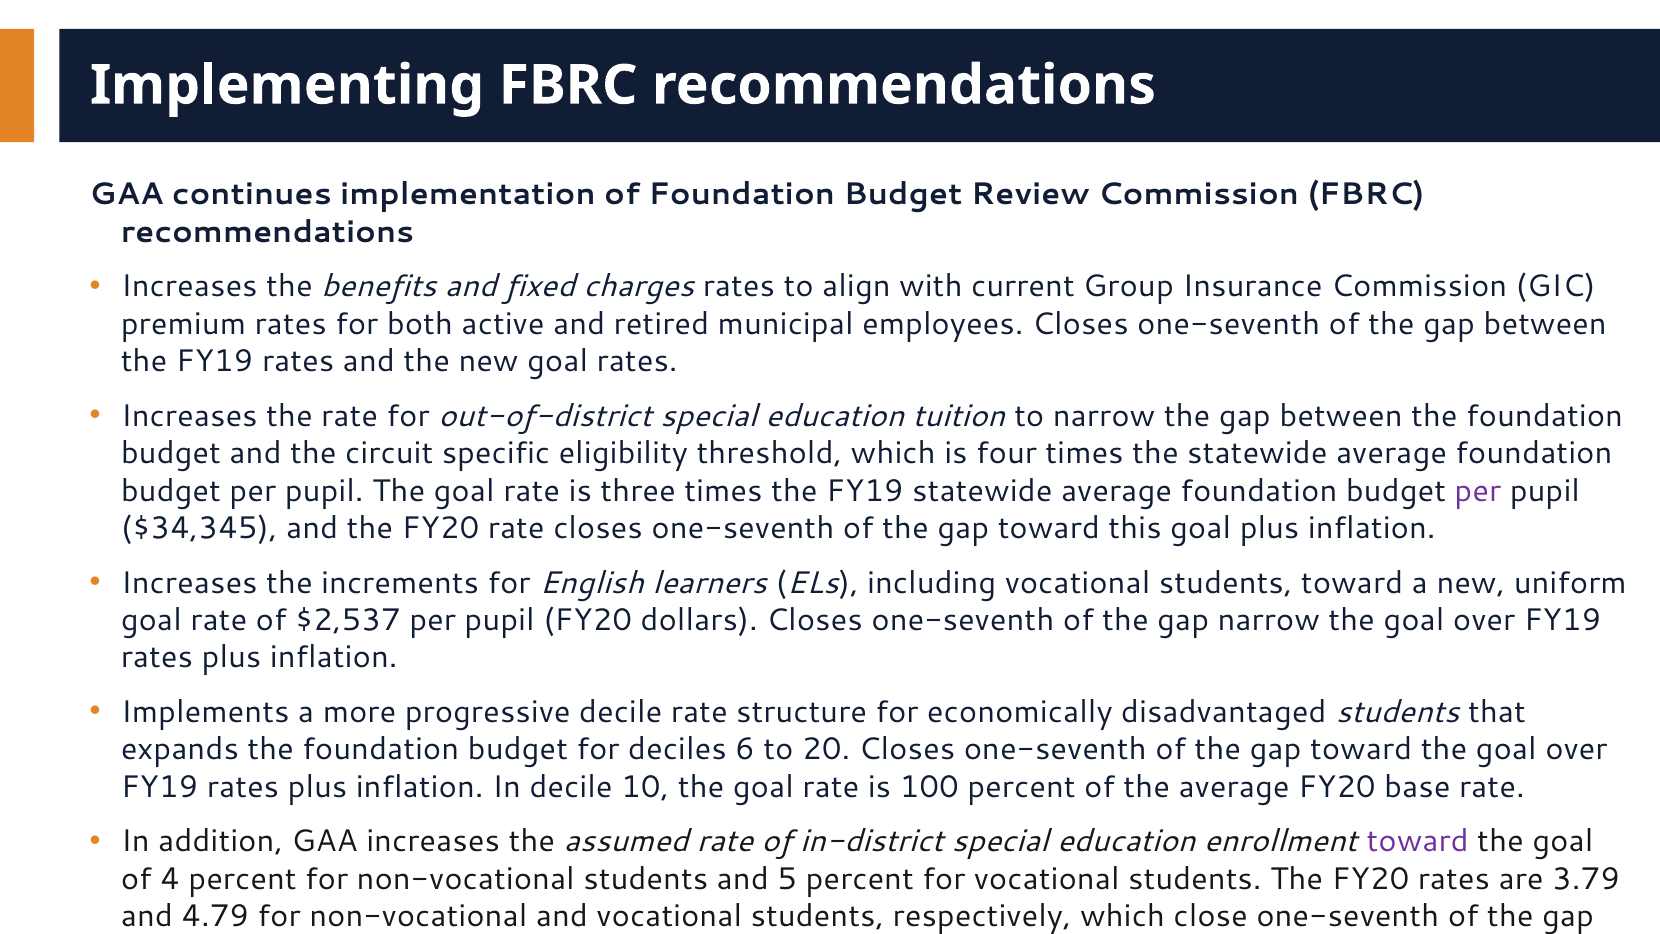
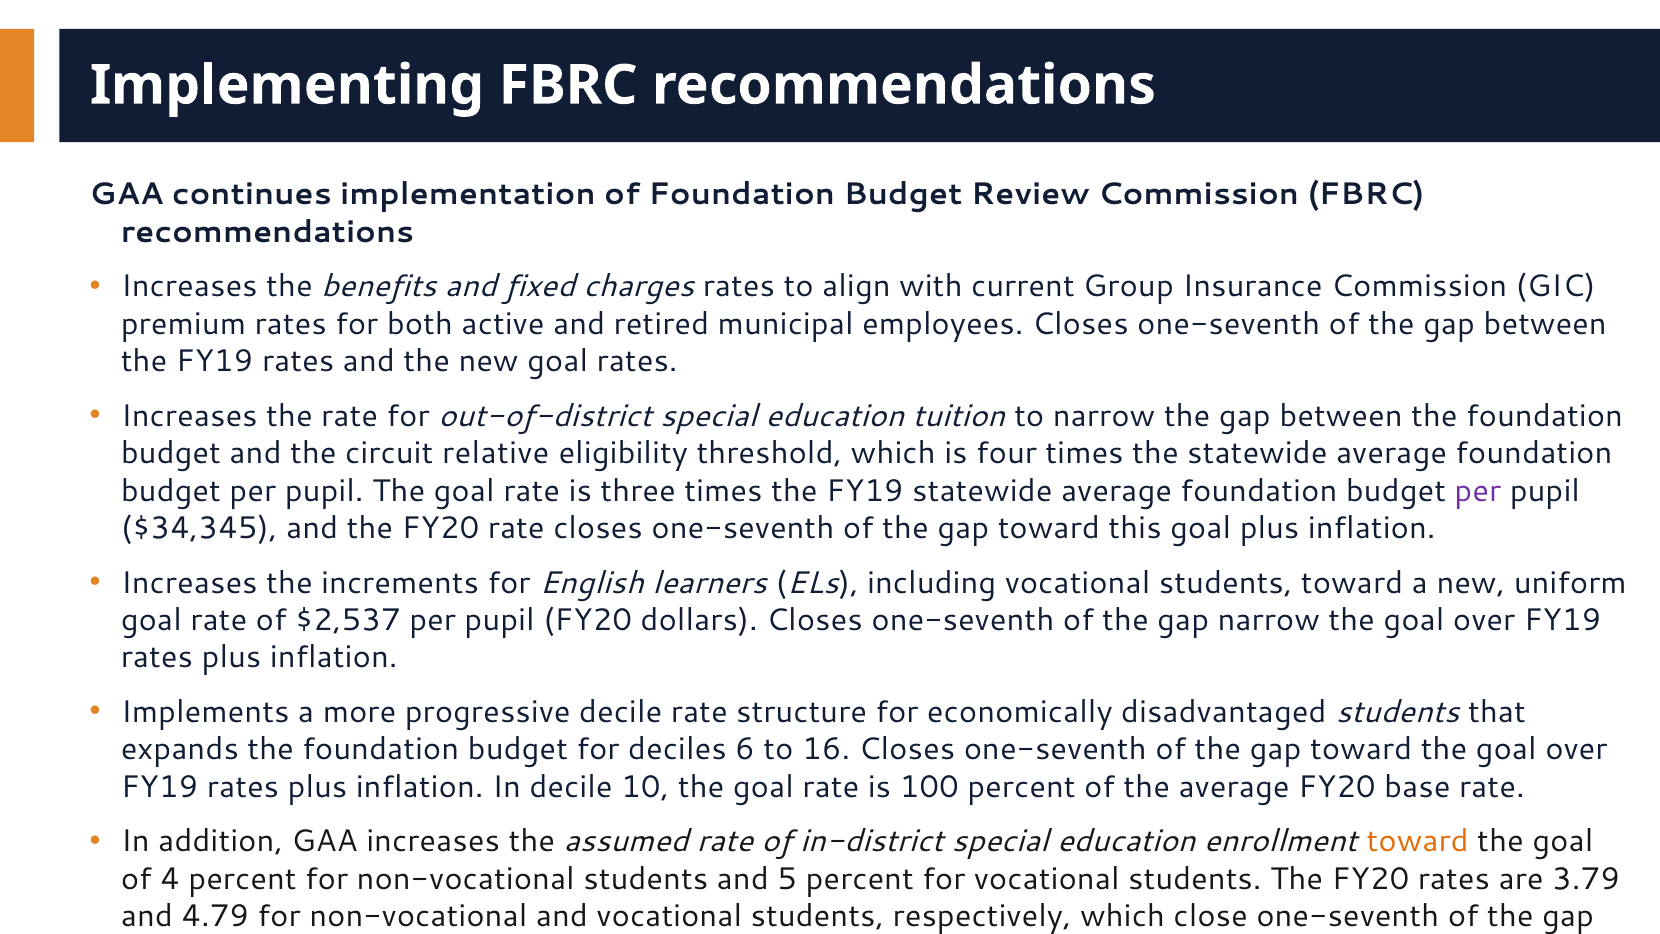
specific: specific -> relative (496, 453)
20: 20 -> 16 (826, 749)
toward colour: purple -> orange (1418, 841)
